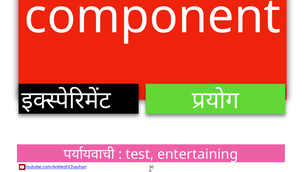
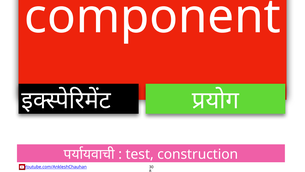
entertaining: entertaining -> construction (198, 154)
